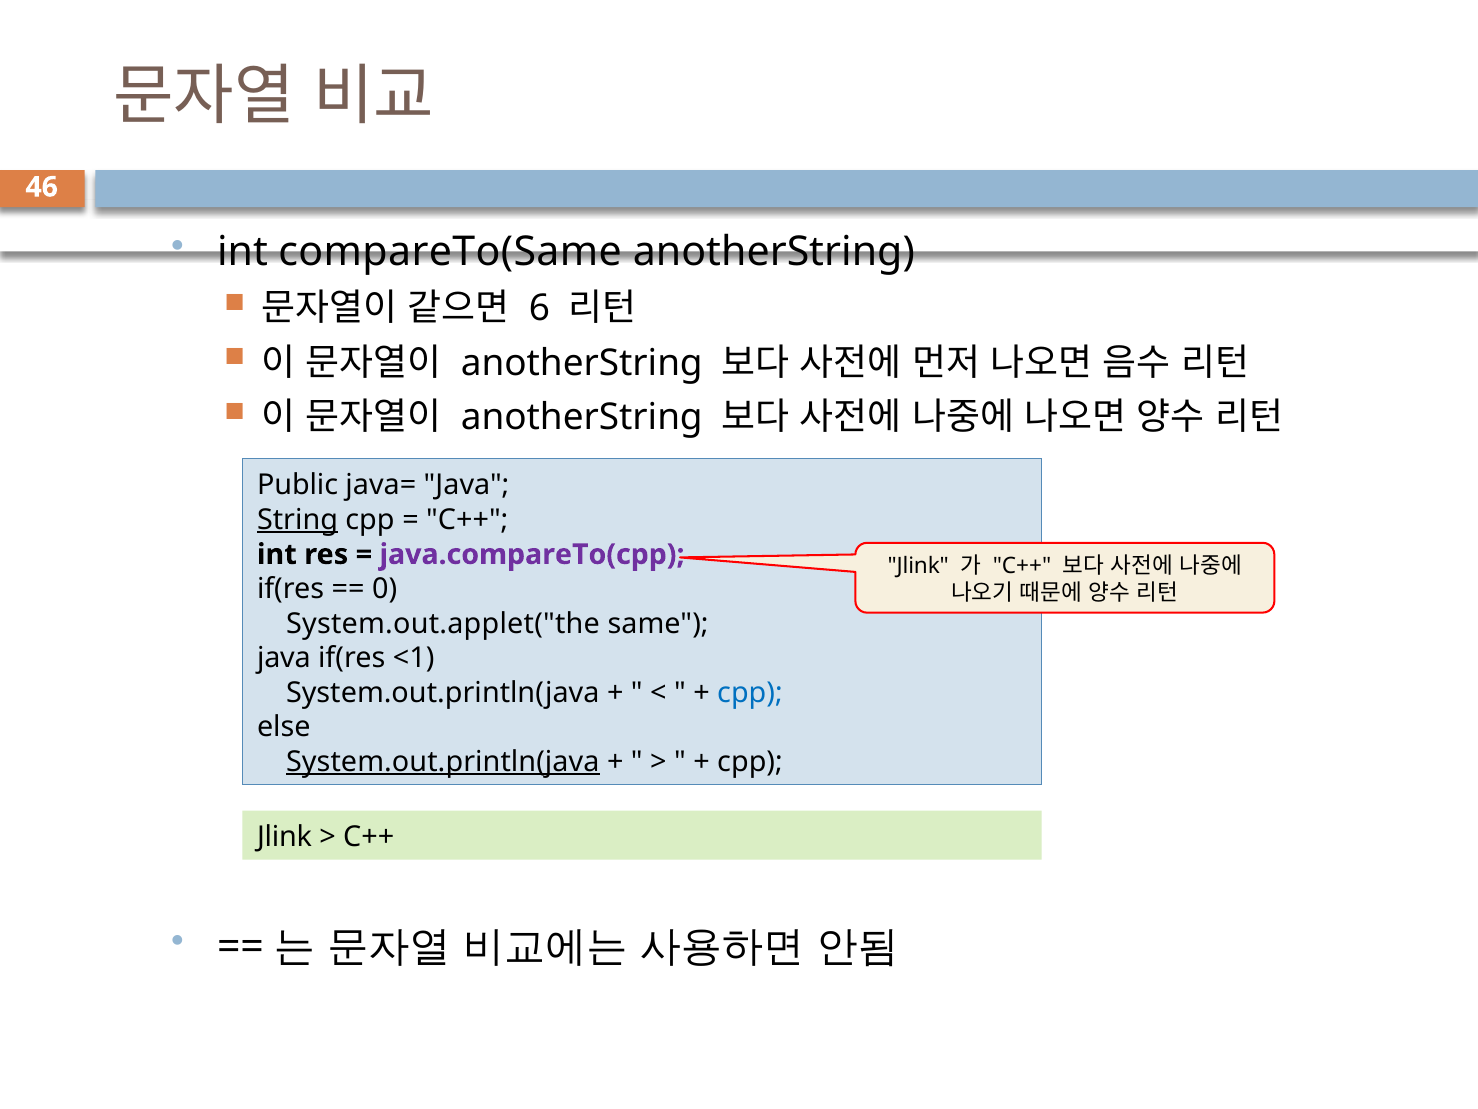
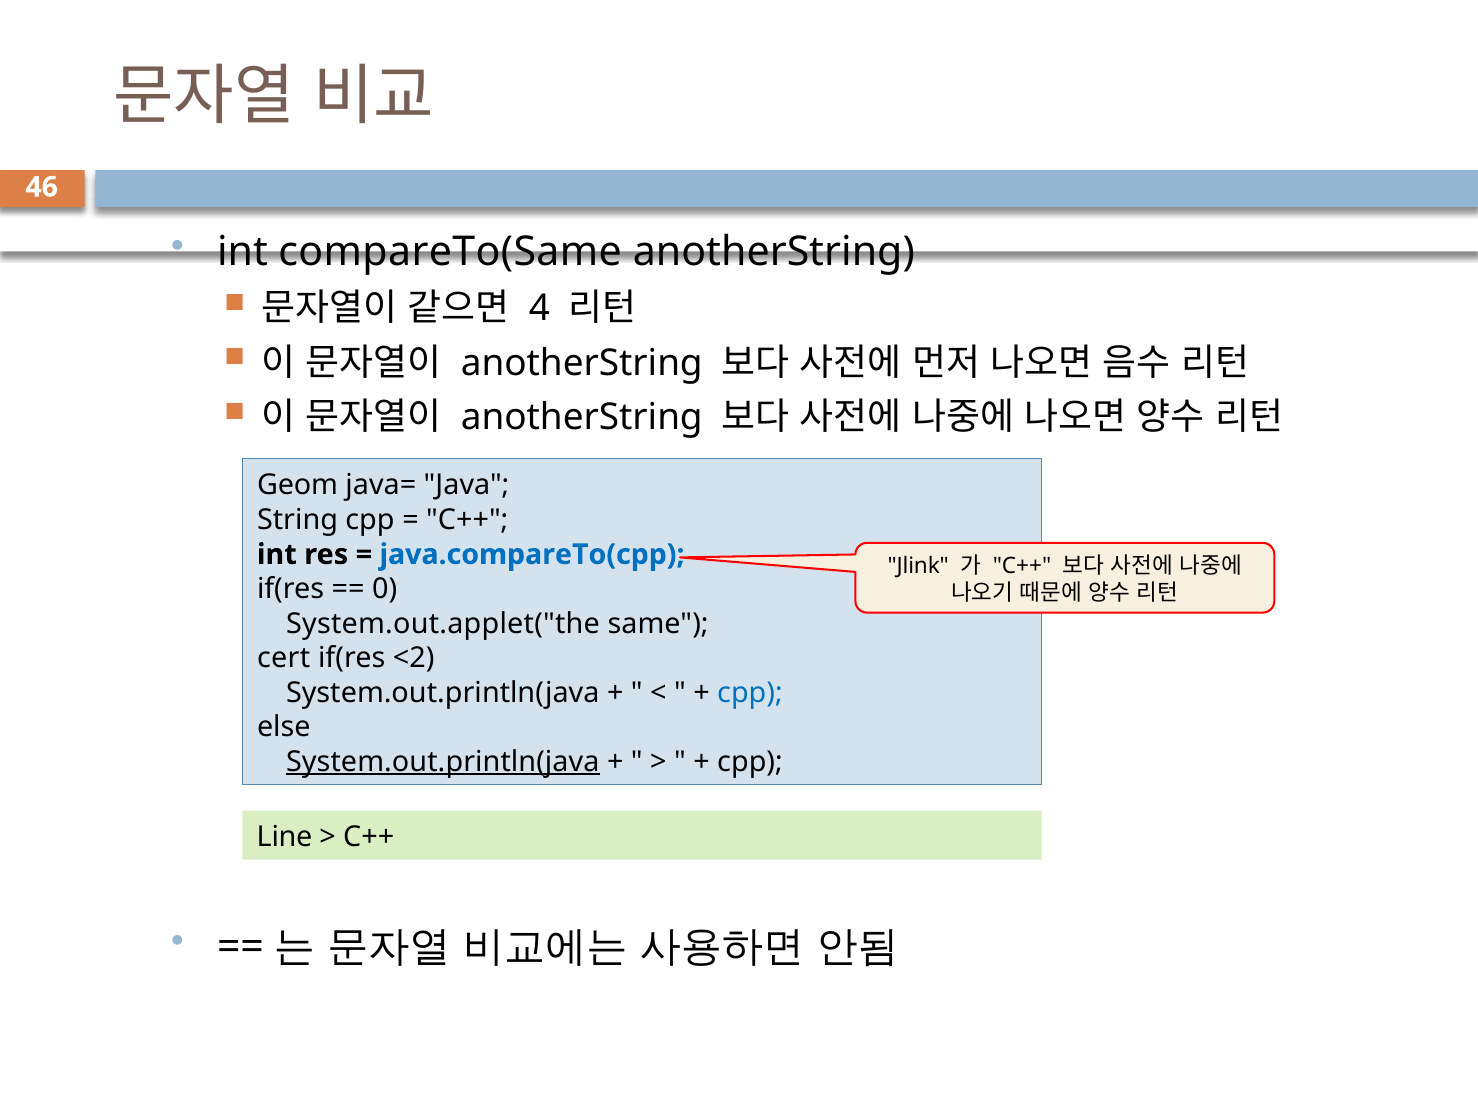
6: 6 -> 4 (539, 308)
Public: Public -> Geom (298, 485)
String underline: present -> none (298, 520)
java.compareTo(cpp colour: purple -> blue (532, 554)
java: java -> cert (284, 658)
<1: <1 -> <2 (414, 658)
Jlink: Jlink -> Line (285, 837)
